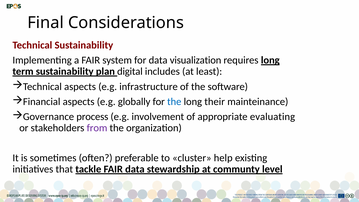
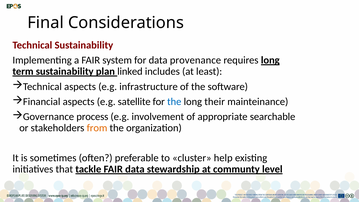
visualization: visualization -> provenance (195, 60)
digital: digital -> linked (130, 72)
globally: globally -> satellite (134, 102)
evaluating: evaluating -> searchable (273, 117)
from colour: purple -> orange (97, 128)
